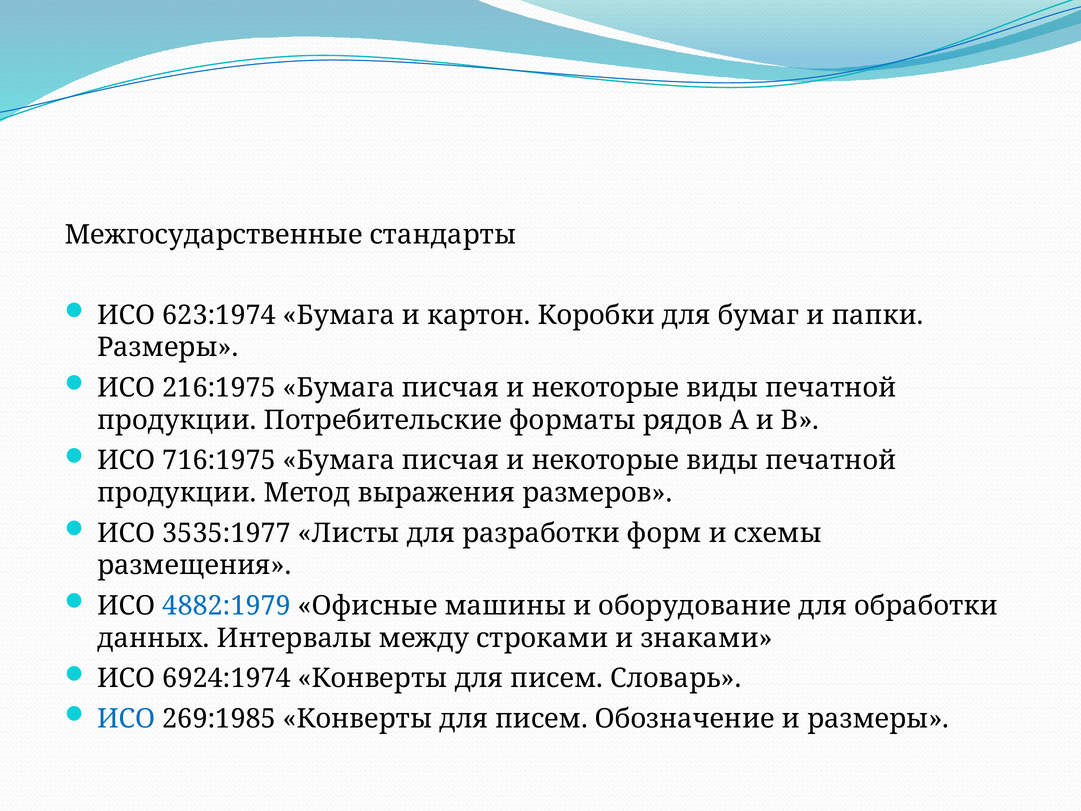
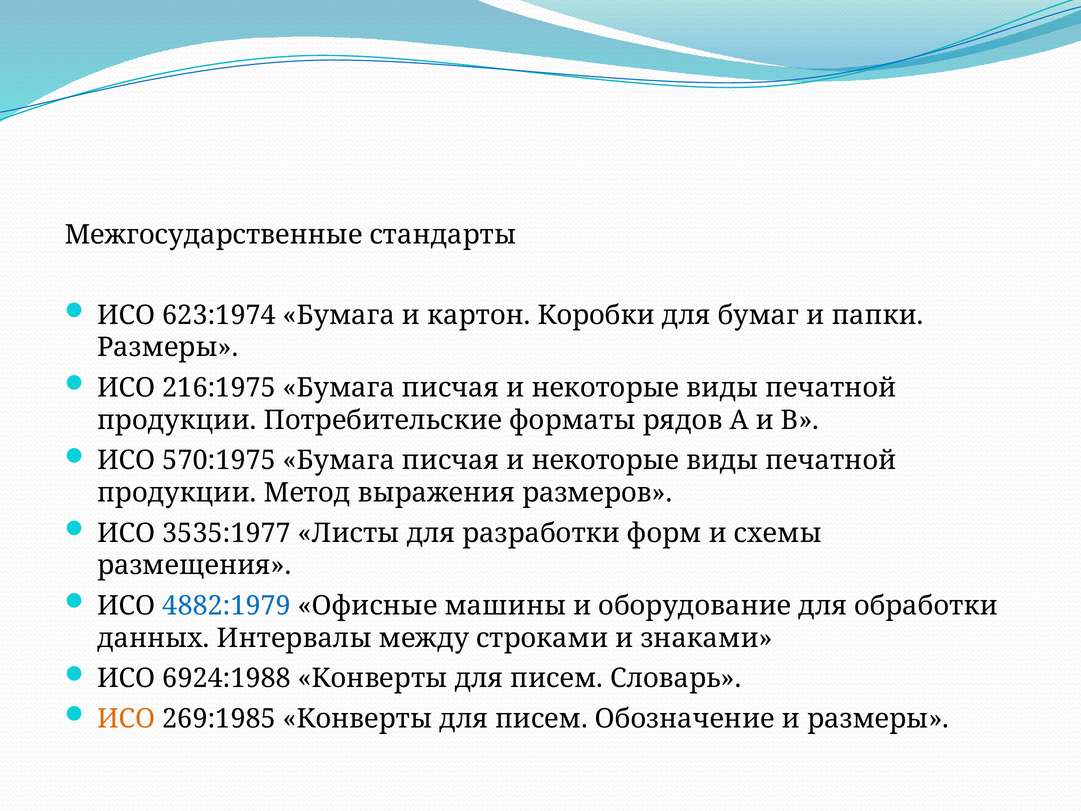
716:1975: 716:1975 -> 570:1975 (219, 460)
6924:1974: 6924:1974 -> 6924:1988 (227, 678)
ИСО colour: blue -> orange (126, 718)
